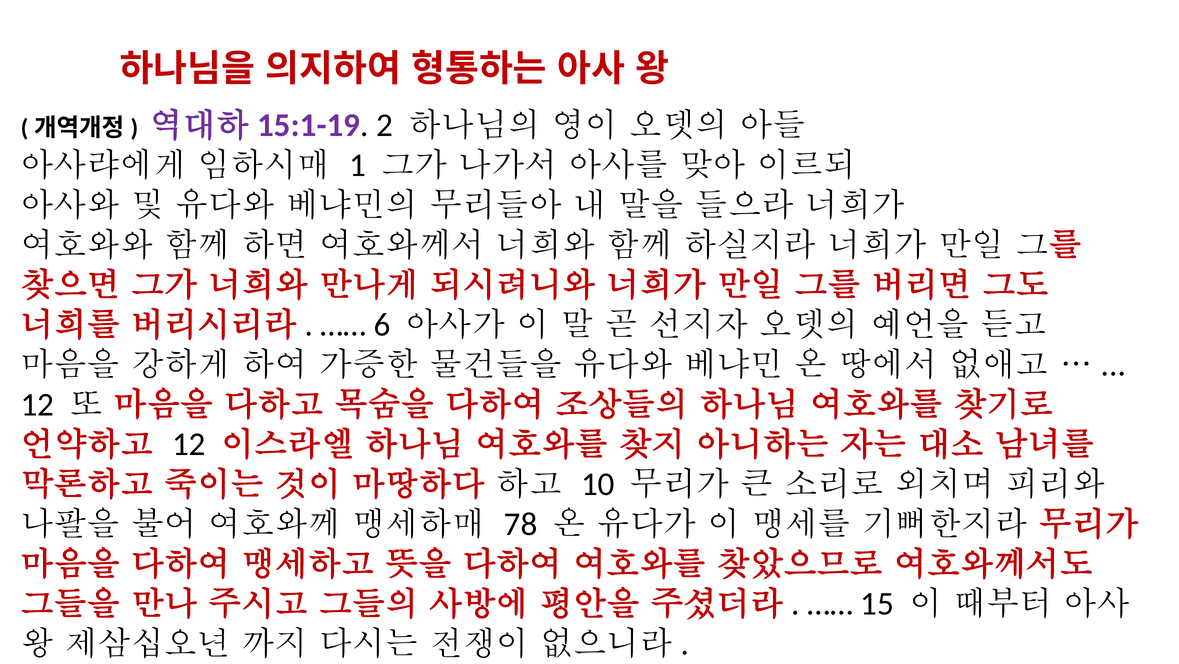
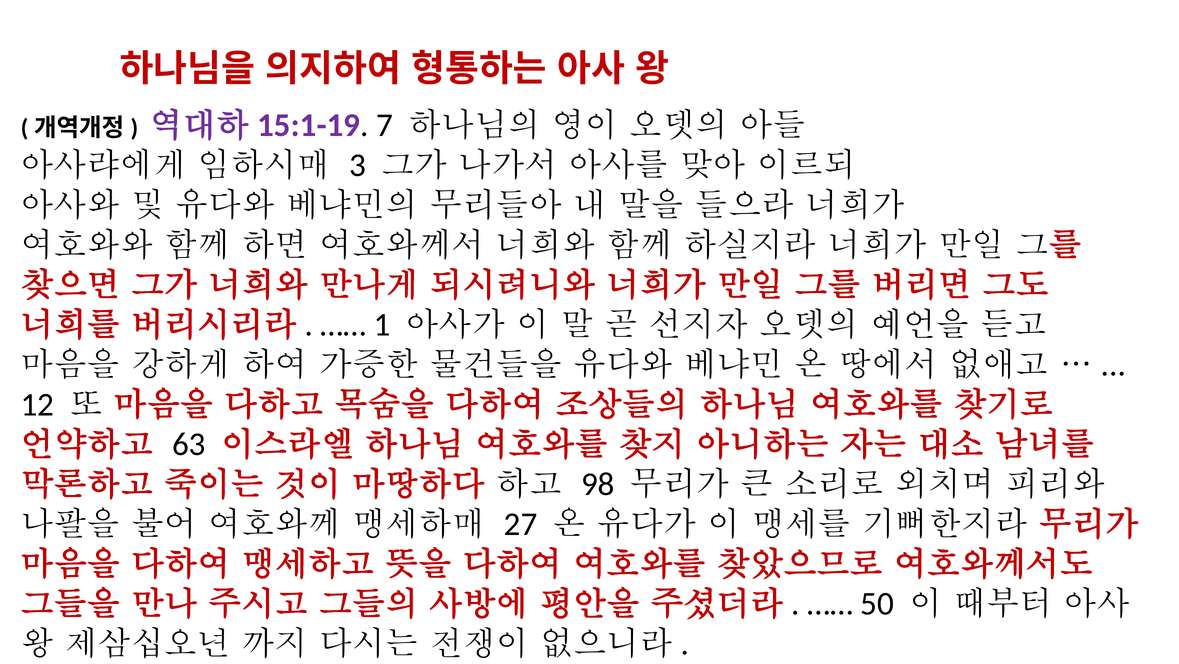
2: 2 -> 7 (384, 125)
1: 1 -> 3 (357, 165)
6: 6 -> 1 (382, 325)
12: 12 -> 63 (189, 444)
10: 10 -> 98 (598, 484)
78: 78 -> 27 (521, 524)
15: 15 -> 50 (877, 603)
